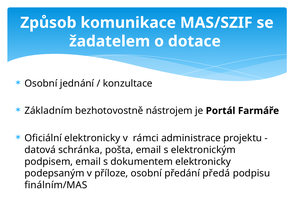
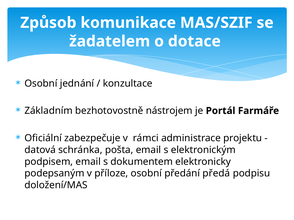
Oficiální elektronicky: elektronicky -> zabezpečuje (92, 138)
finálním/MAS: finálním/MAS -> doložení/MAS (56, 185)
